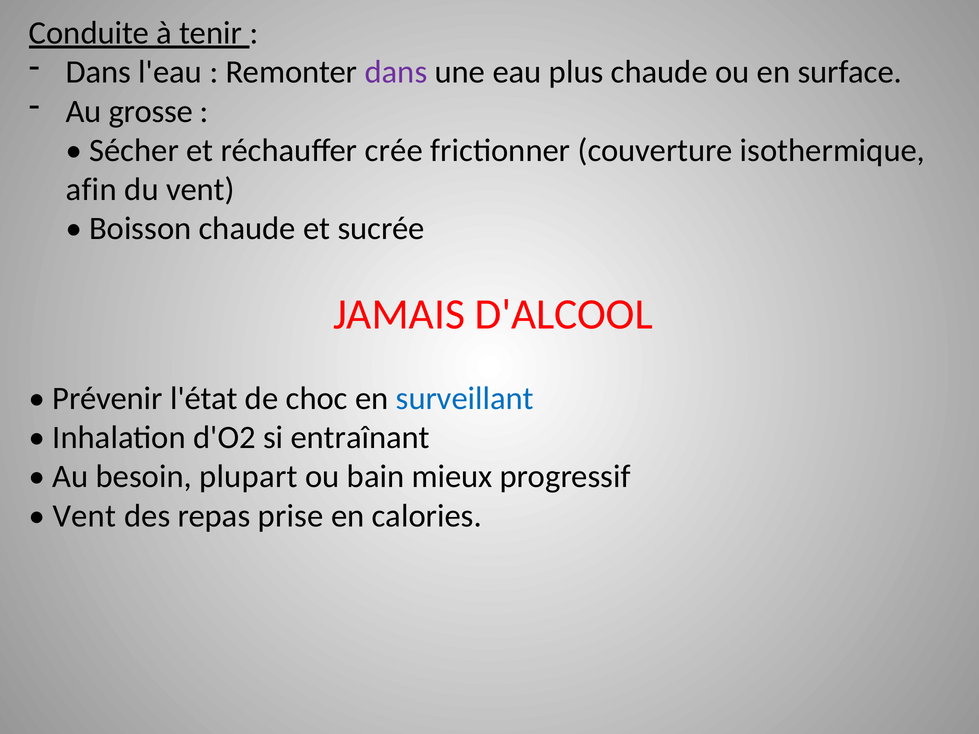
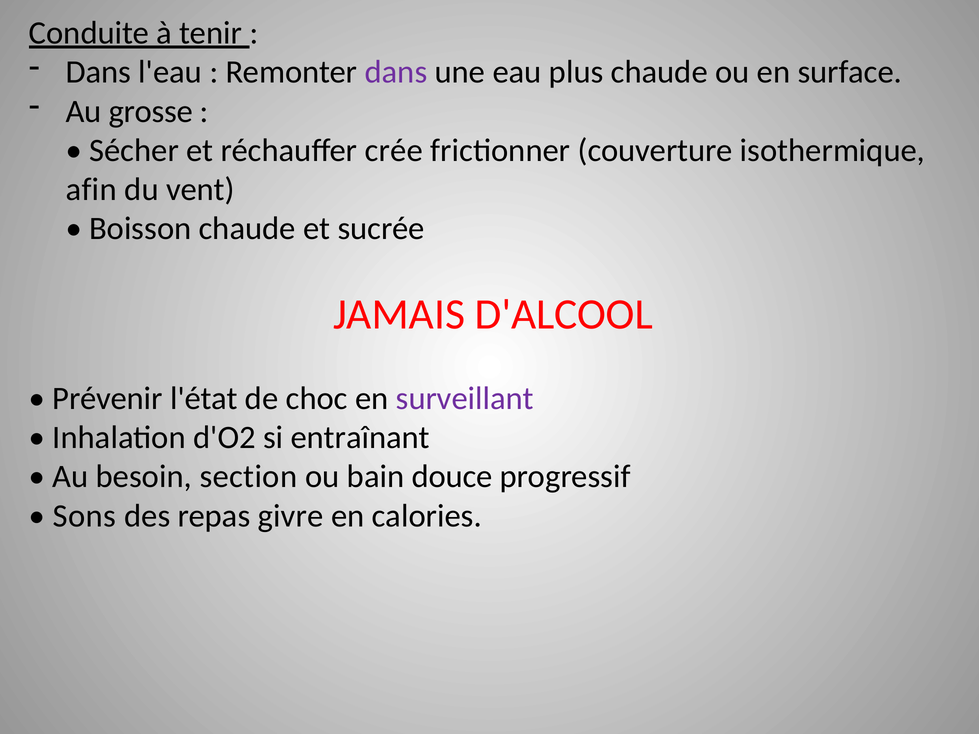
surveillant colour: blue -> purple (465, 398)
plupart: plupart -> section (248, 477)
mieux: mieux -> douce (452, 477)
Vent: Vent -> Sons (84, 516)
prise: prise -> givre (291, 516)
